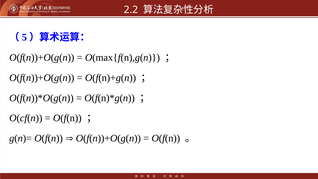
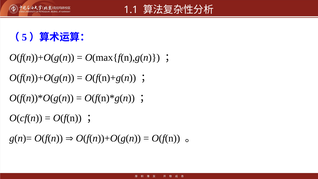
2.2: 2.2 -> 1.1 (131, 10)
